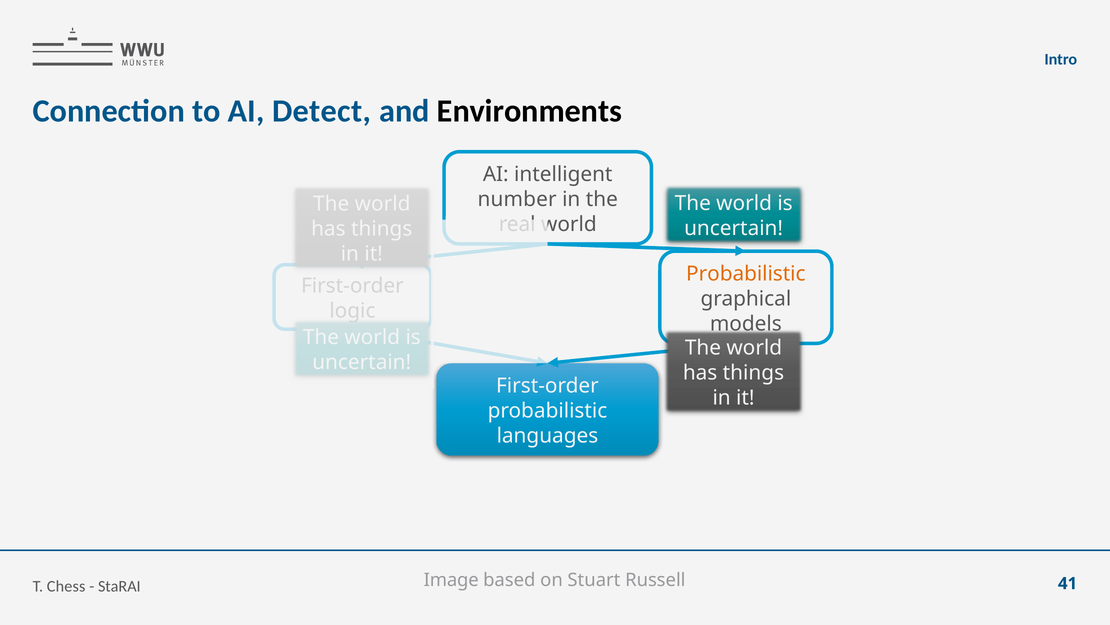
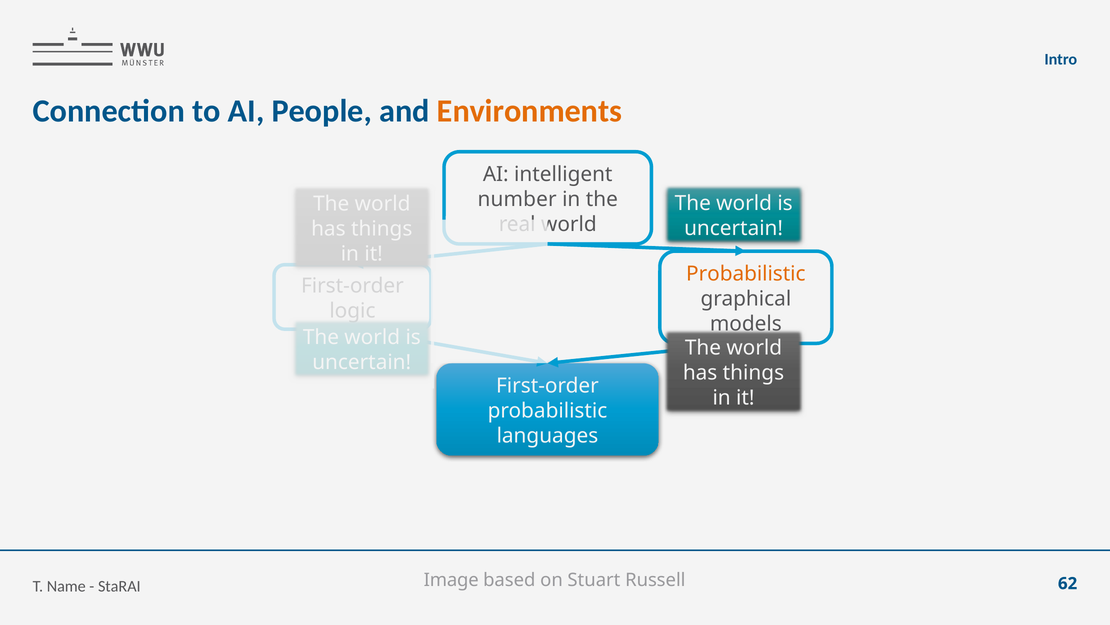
Detect: Detect -> People (322, 111)
Environments colour: black -> orange (530, 111)
Chess: Chess -> Name (66, 586)
41: 41 -> 62 (1068, 583)
